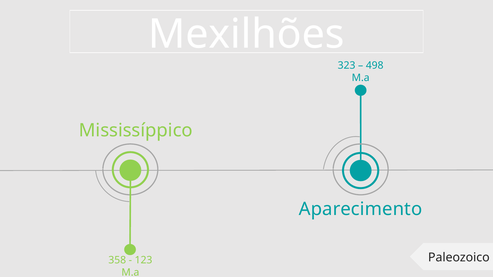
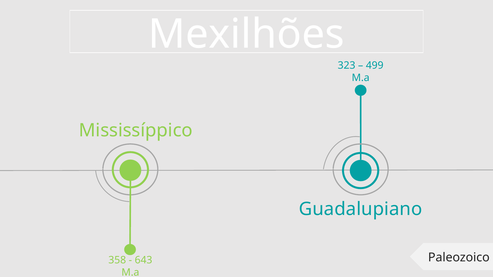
498: 498 -> 499 (375, 65)
Aparecimento: Aparecimento -> Guadalupiano (361, 209)
123: 123 -> 643 (144, 260)
